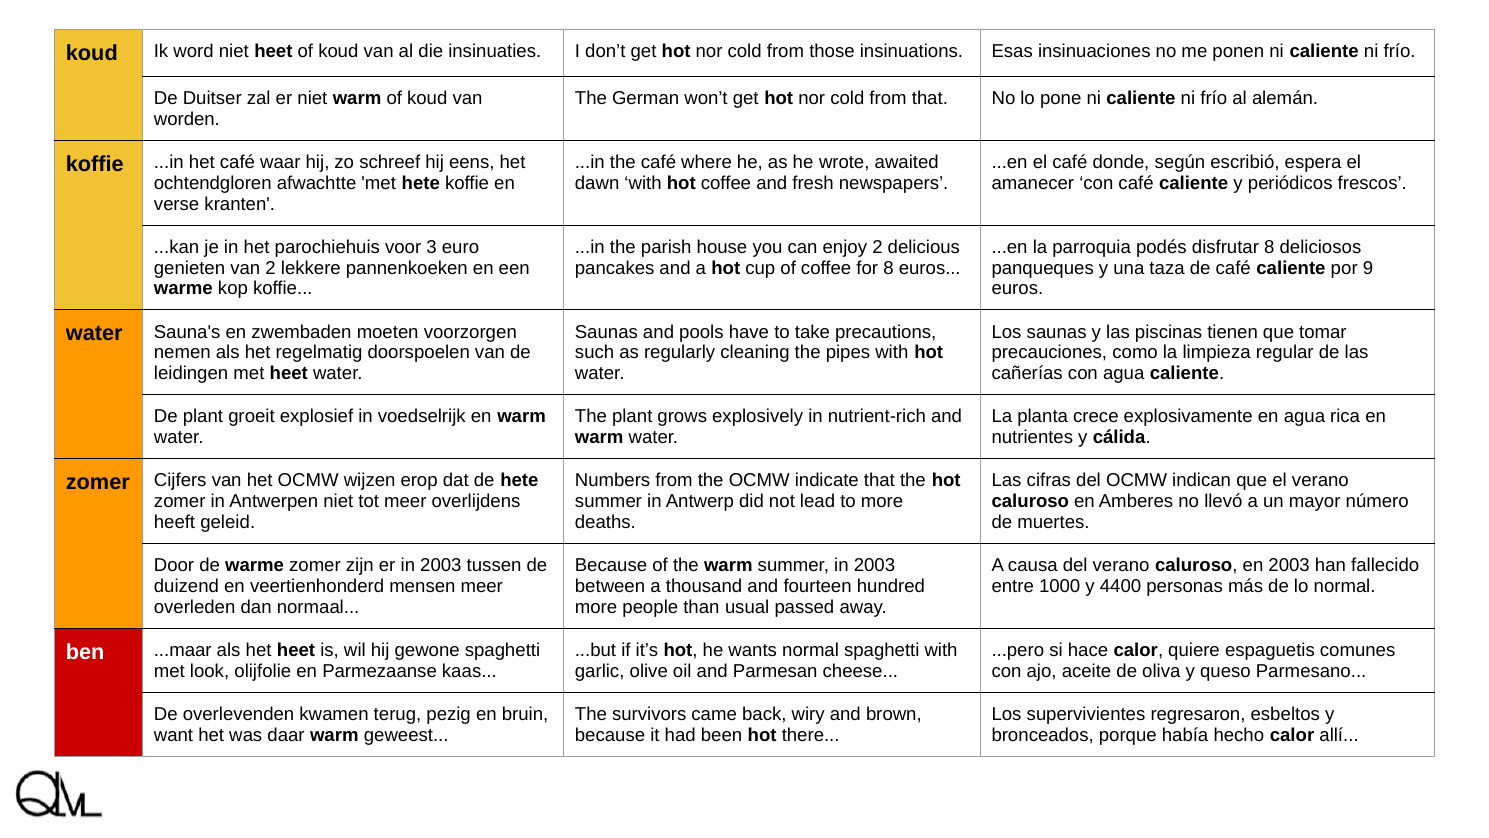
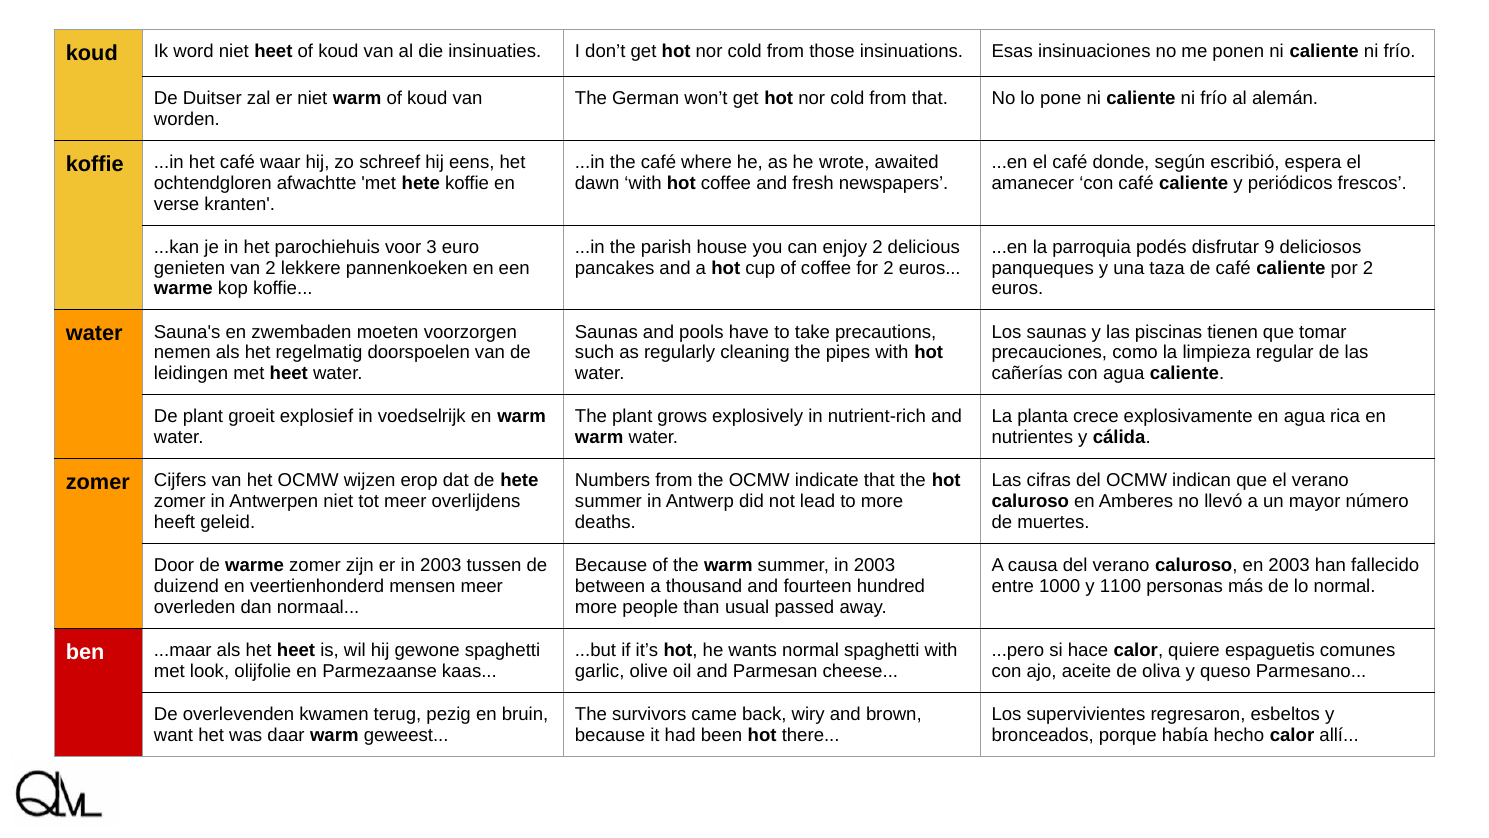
disfrutar 8: 8 -> 9 (1269, 247)
for 8: 8 -> 2 (888, 268)
por 9: 9 -> 2 (1368, 268)
4400: 4400 -> 1100 (1121, 586)
